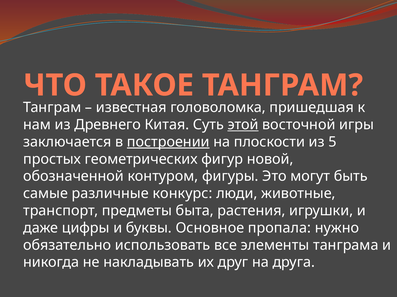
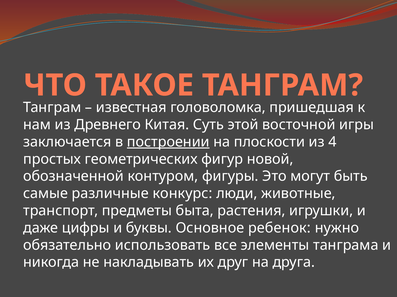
этой underline: present -> none (243, 125)
5: 5 -> 4 (333, 142)
пропала: пропала -> ребенок (279, 228)
